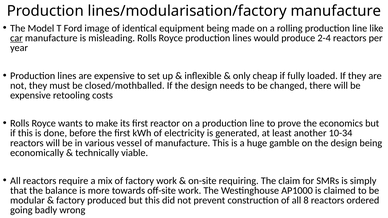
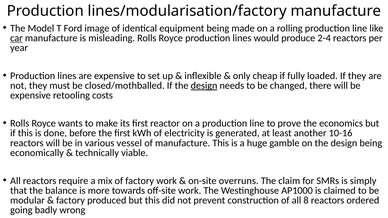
design underline: none -> present (204, 86)
10-34: 10-34 -> 10-16 (341, 133)
requiring: requiring -> overruns (239, 181)
